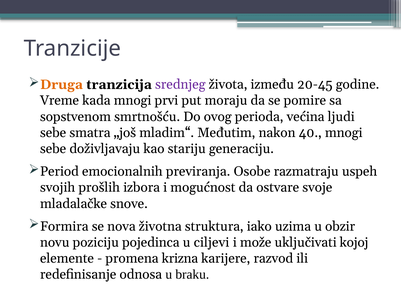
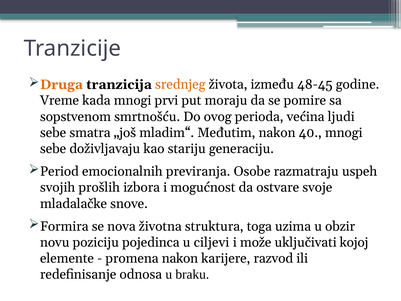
srednjeg colour: purple -> orange (180, 84)
20-45: 20-45 -> 48-45 (315, 84)
iako: iako -> toga (259, 226)
promena krizna: krizna -> nakon (180, 258)
